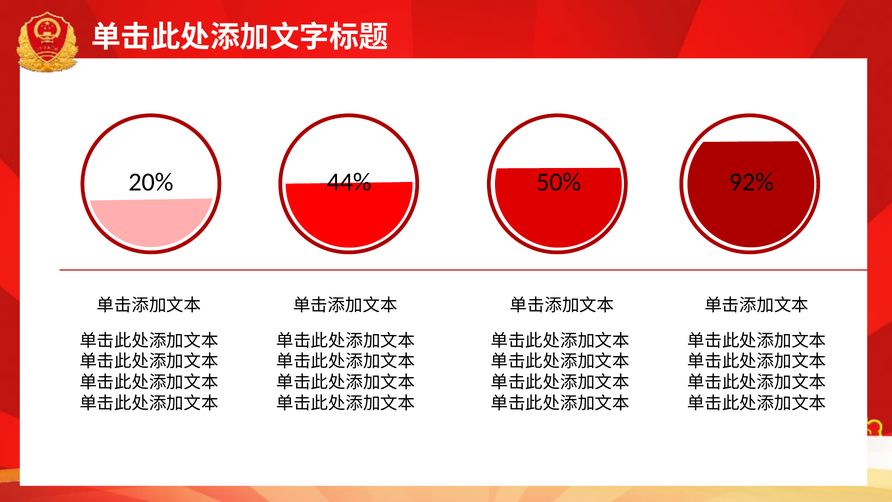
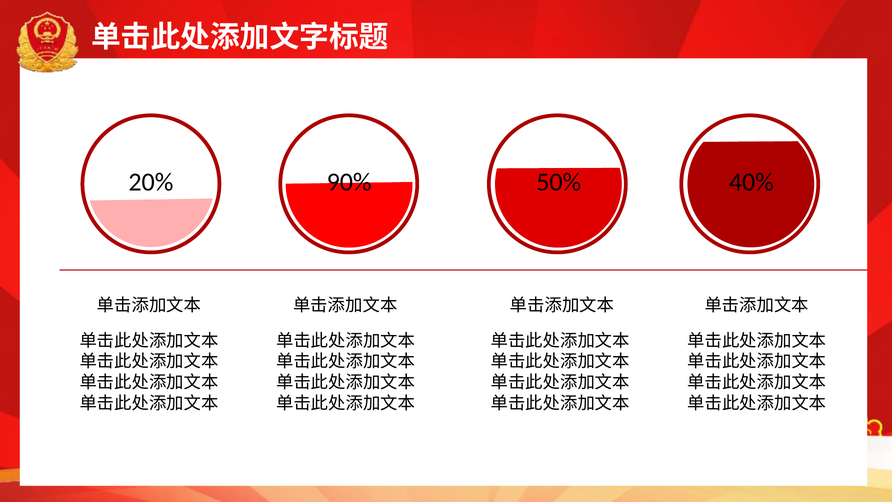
44%: 44% -> 90% (349, 182)
92%: 92% -> 40% (751, 182)
